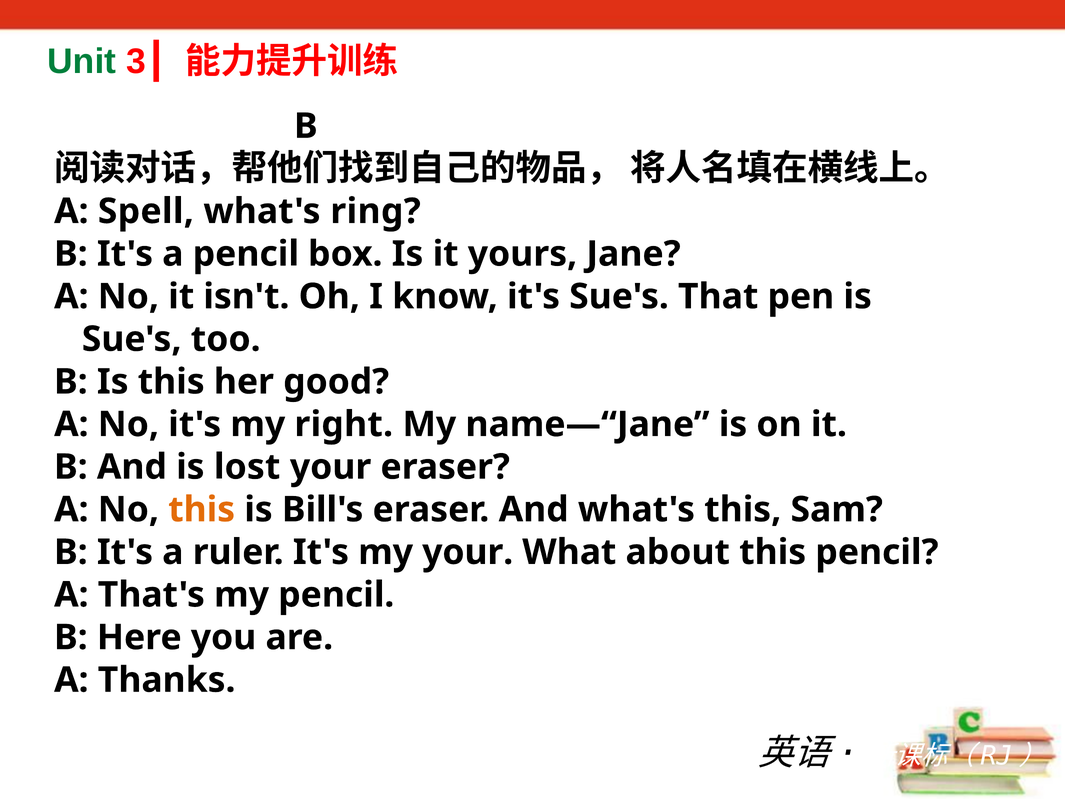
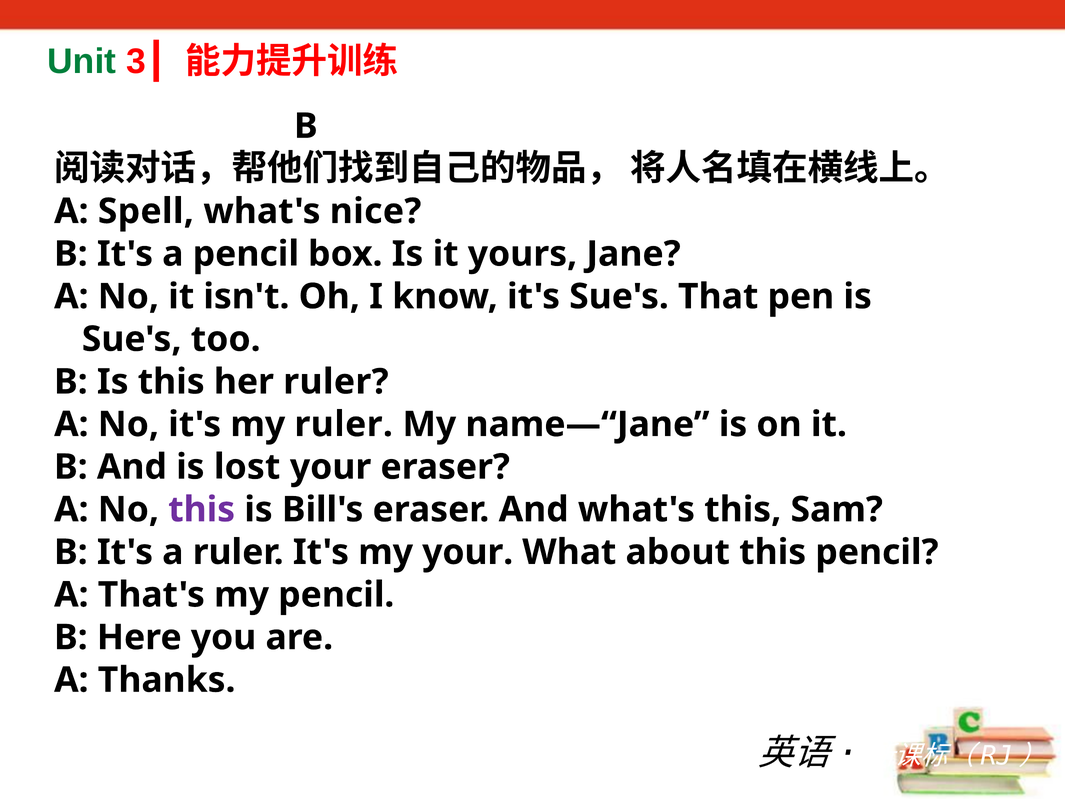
ring: ring -> nice (376, 211)
her good: good -> ruler (336, 382)
my right: right -> ruler (344, 424)
this colour: orange -> purple (202, 509)
